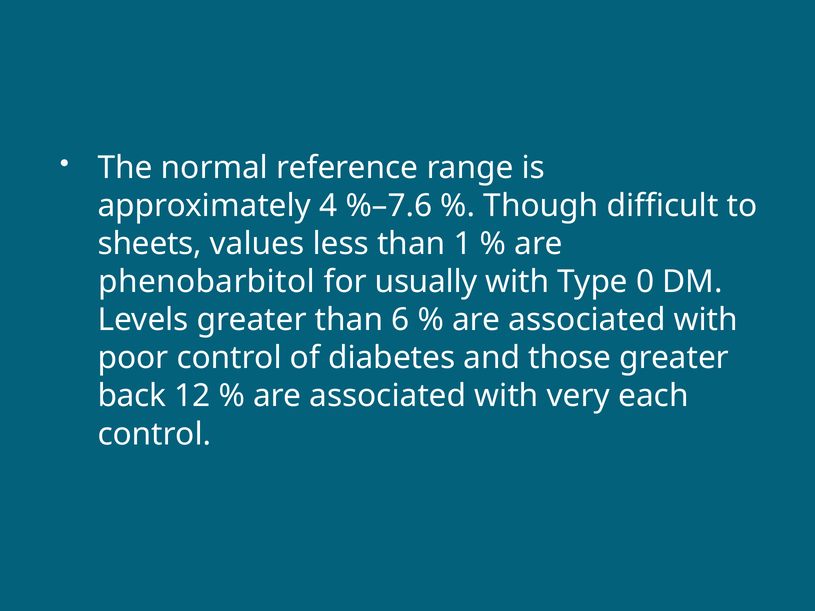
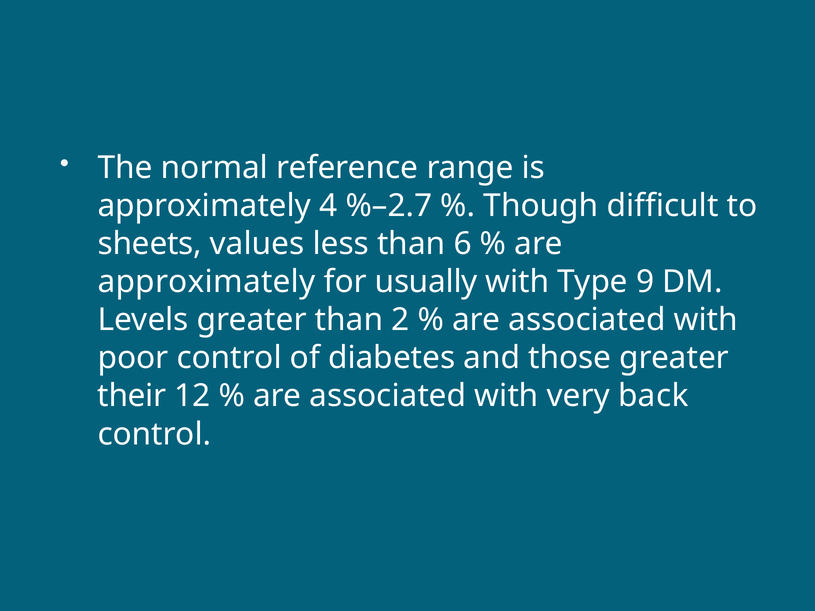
%–7.6: %–7.6 -> %–2.7 (389, 206)
1: 1 -> 6 (463, 244)
phenobarbitol: phenobarbitol -> approximately (207, 282)
0: 0 -> 9 (645, 282)
6: 6 -> 2 (400, 320)
back: back -> their (132, 396)
each: each -> back (653, 396)
